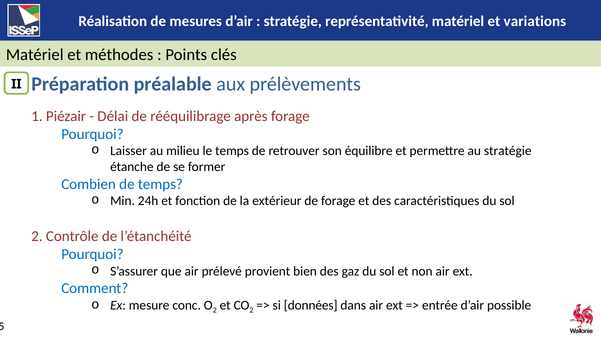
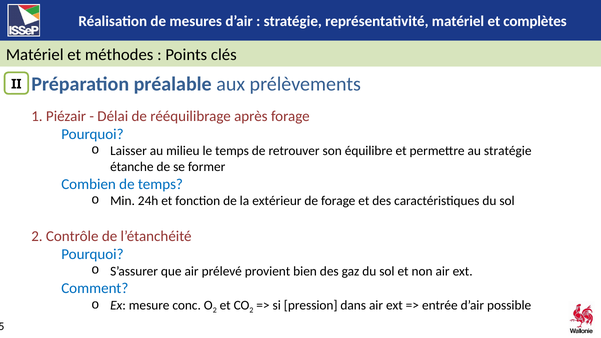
variations: variations -> complètes (535, 21)
données: données -> pression (311, 305)
